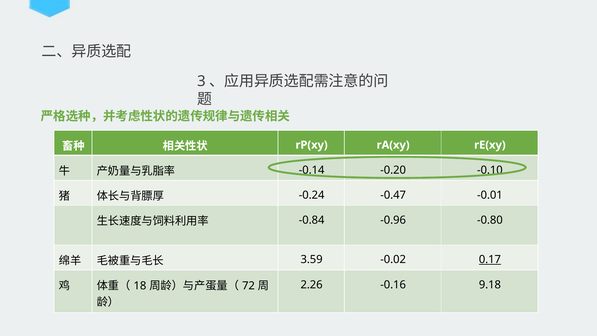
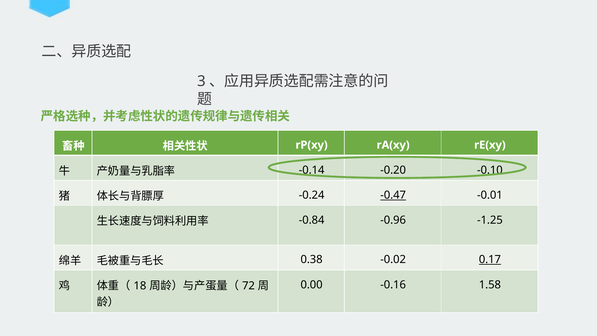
-0.47 underline: none -> present (393, 195)
-0.80: -0.80 -> -1.25 (490, 220)
3.59: 3.59 -> 0.38 (312, 259)
2.26: 2.26 -> 0.00 (312, 285)
9.18: 9.18 -> 1.58 (490, 285)
